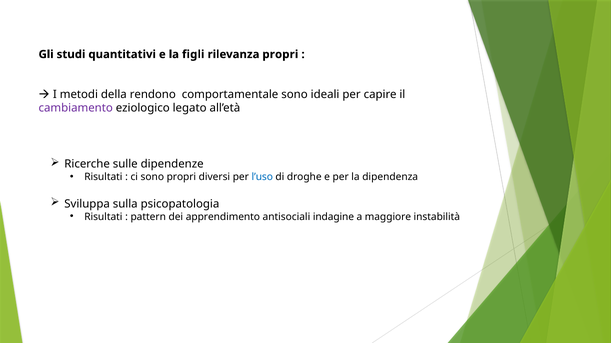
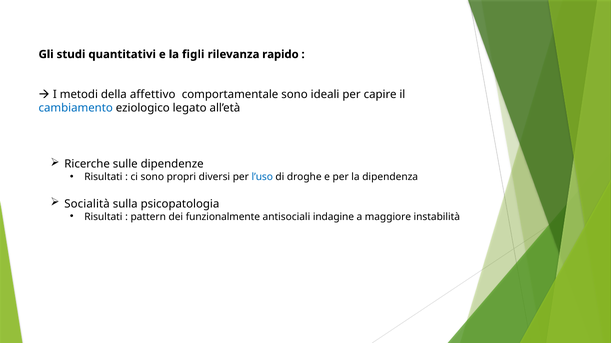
rilevanza propri: propri -> rapido (280, 54)
rendono: rendono -> affettivo (153, 95)
cambiamento colour: purple -> blue (76, 108)
Sviluppa: Sviluppa -> Socialità (87, 204)
apprendimento: apprendimento -> funzionalmente (223, 217)
